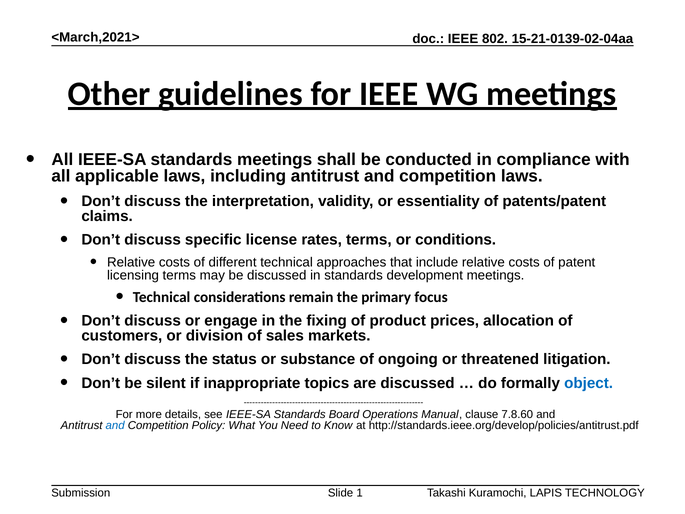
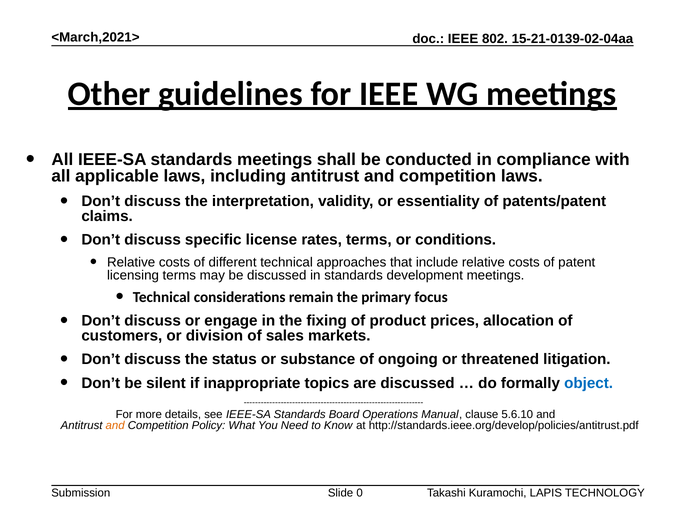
7.8.60: 7.8.60 -> 5.6.10 (517, 414)
and colour: blue -> orange (115, 425)
1: 1 -> 0 (360, 493)
